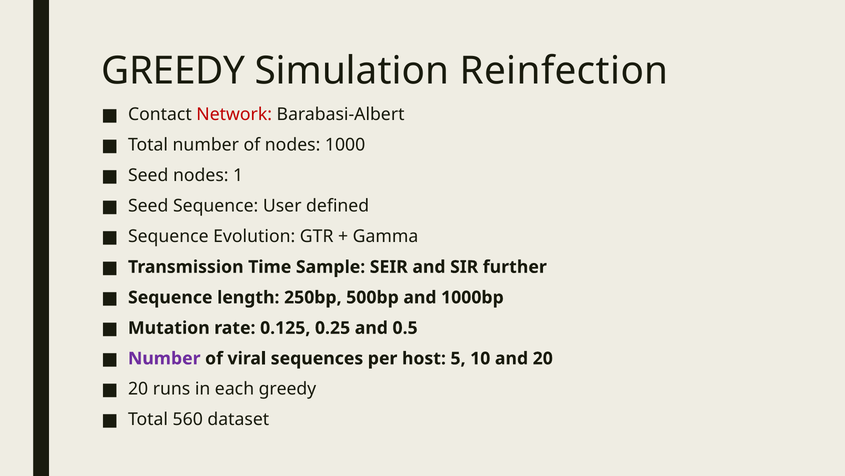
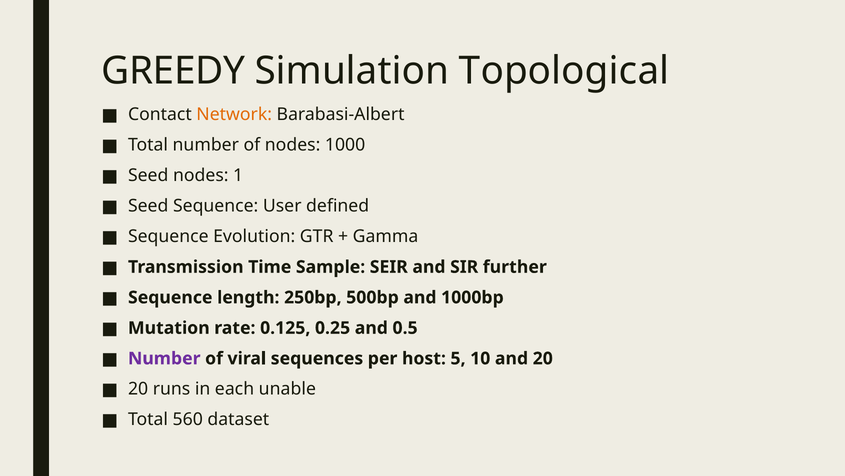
Reinfection: Reinfection -> Topological (564, 71)
Network colour: red -> orange (234, 114)
each greedy: greedy -> unable (287, 388)
